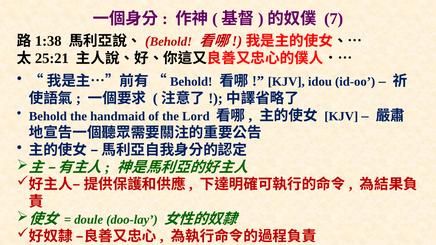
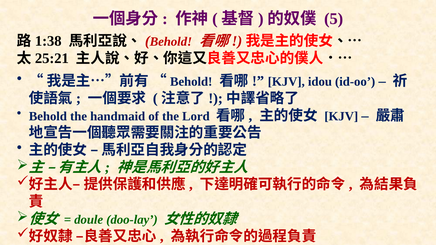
7: 7 -> 5 (334, 19)
